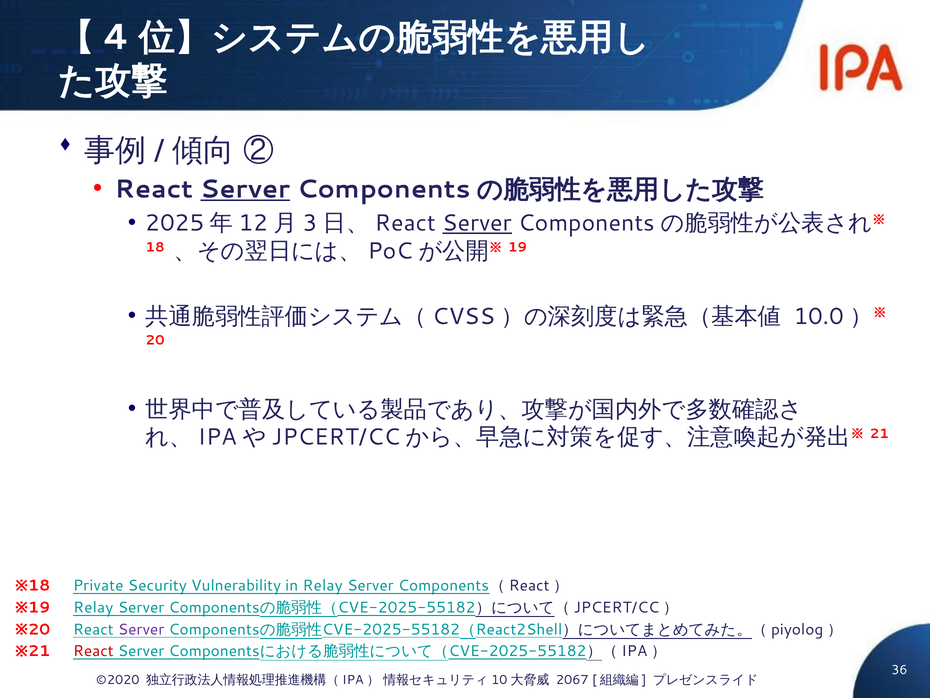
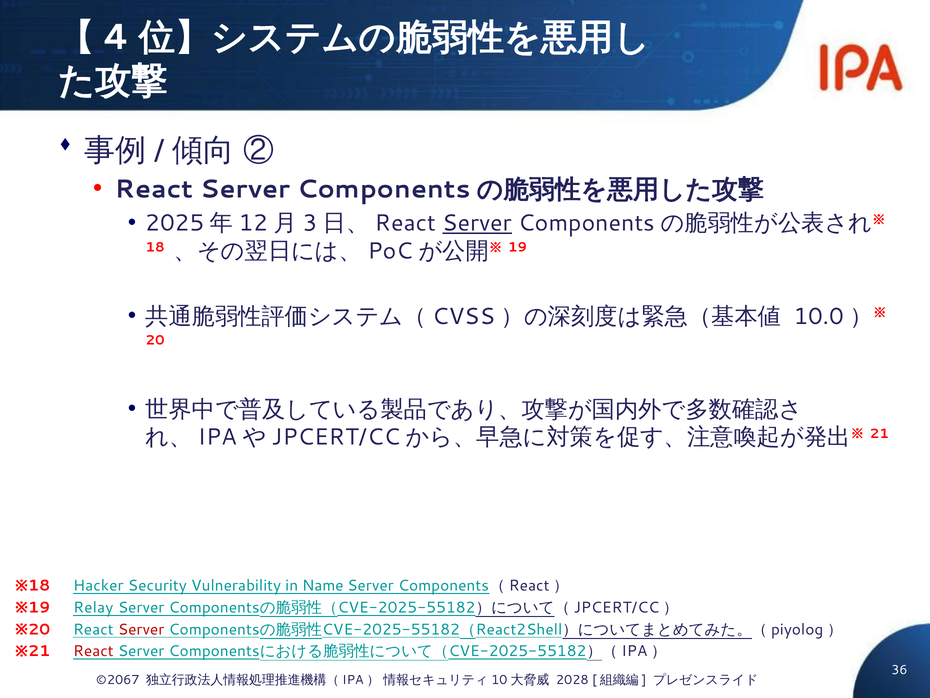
Server underline: present -> none (245, 189)
Private: Private -> Hacker (98, 585)
in Relay: Relay -> Name (323, 585)
Server colour: purple -> red (141, 629)
©2020: ©2020 -> ©2067 (118, 679)
2067: 2067 -> 2028 (572, 679)
